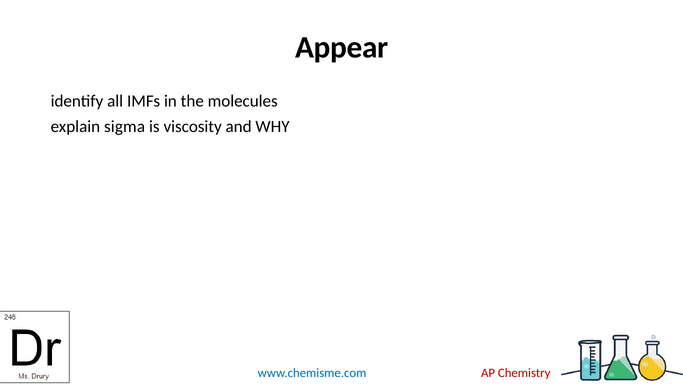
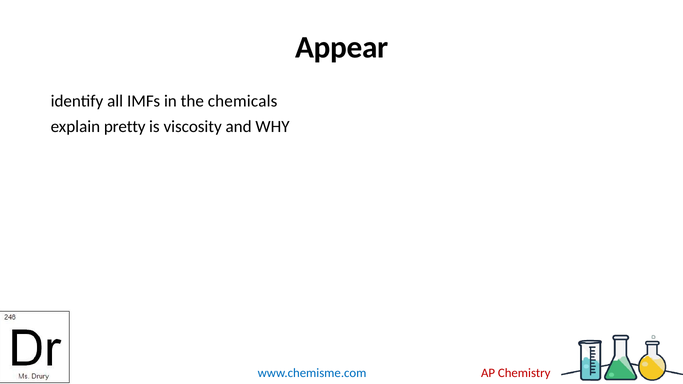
molecules: molecules -> chemicals (243, 101)
sigma: sigma -> pretty (125, 127)
